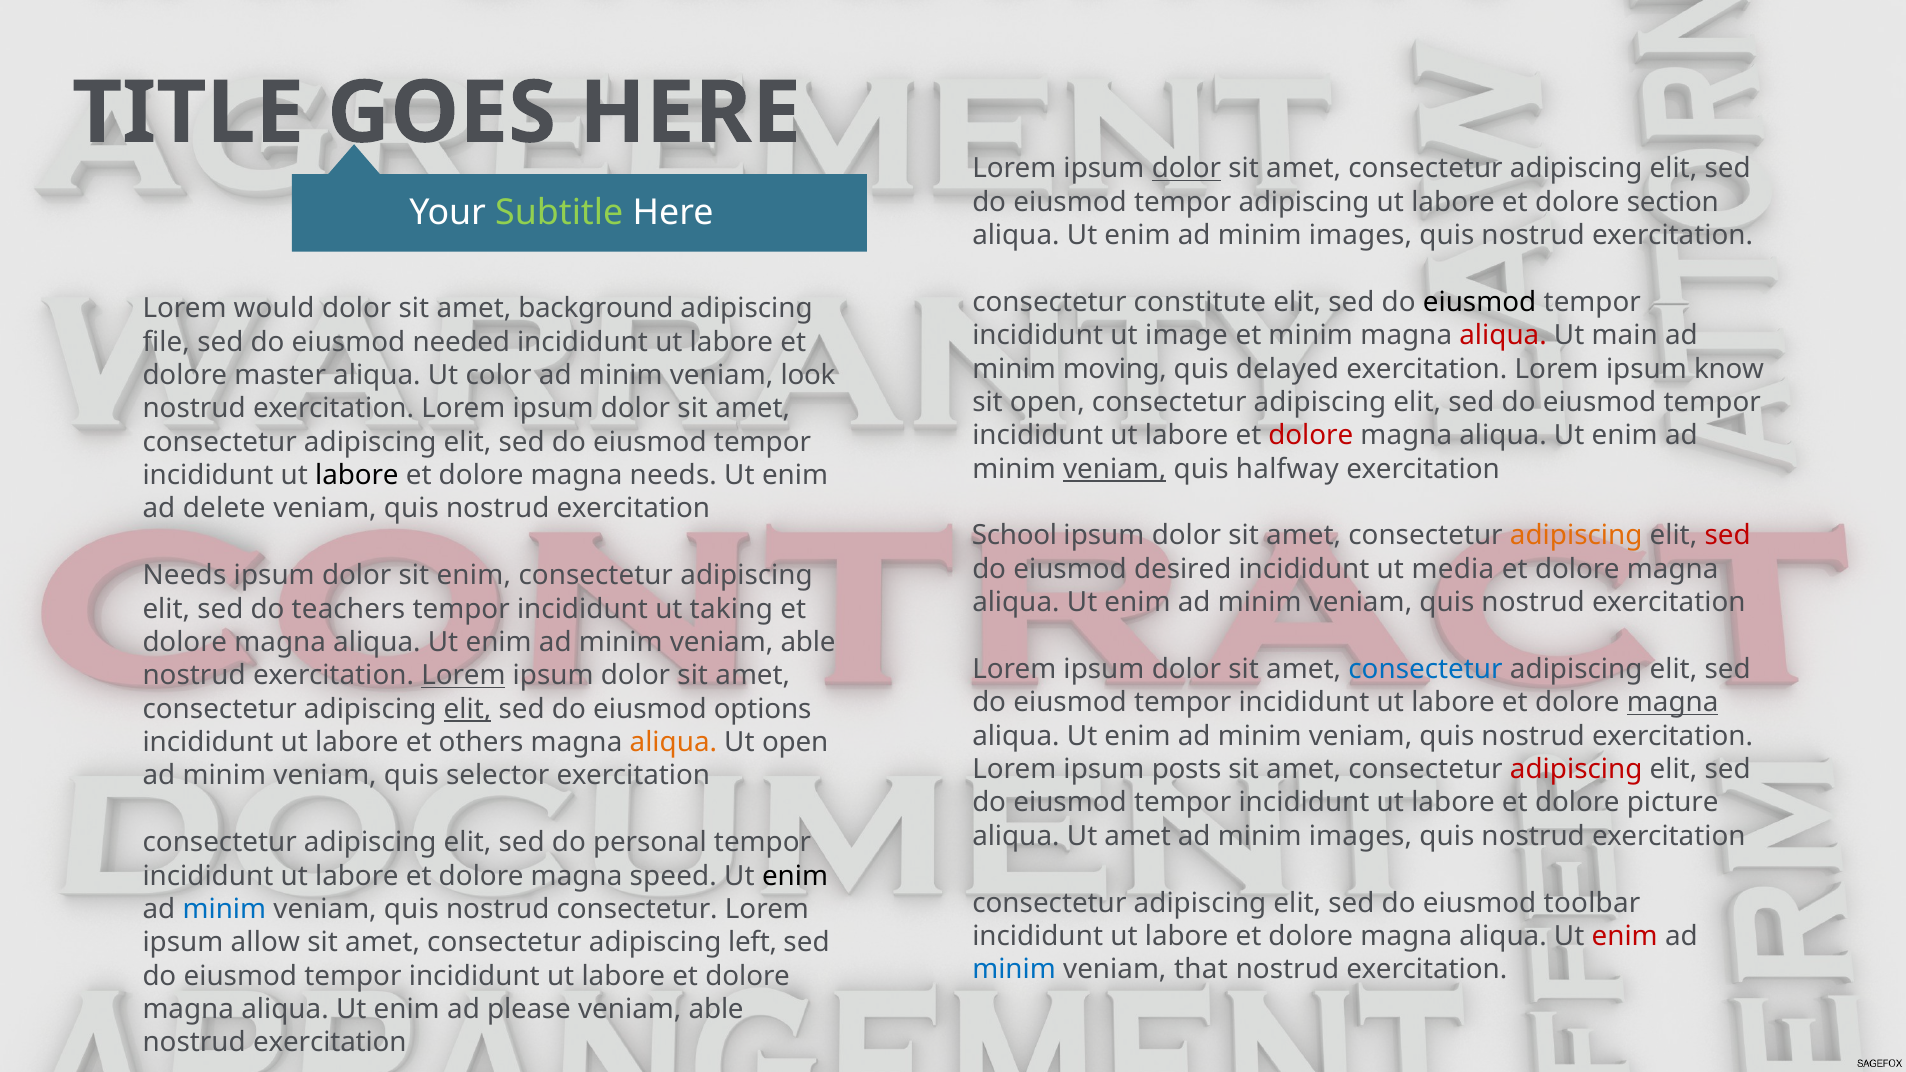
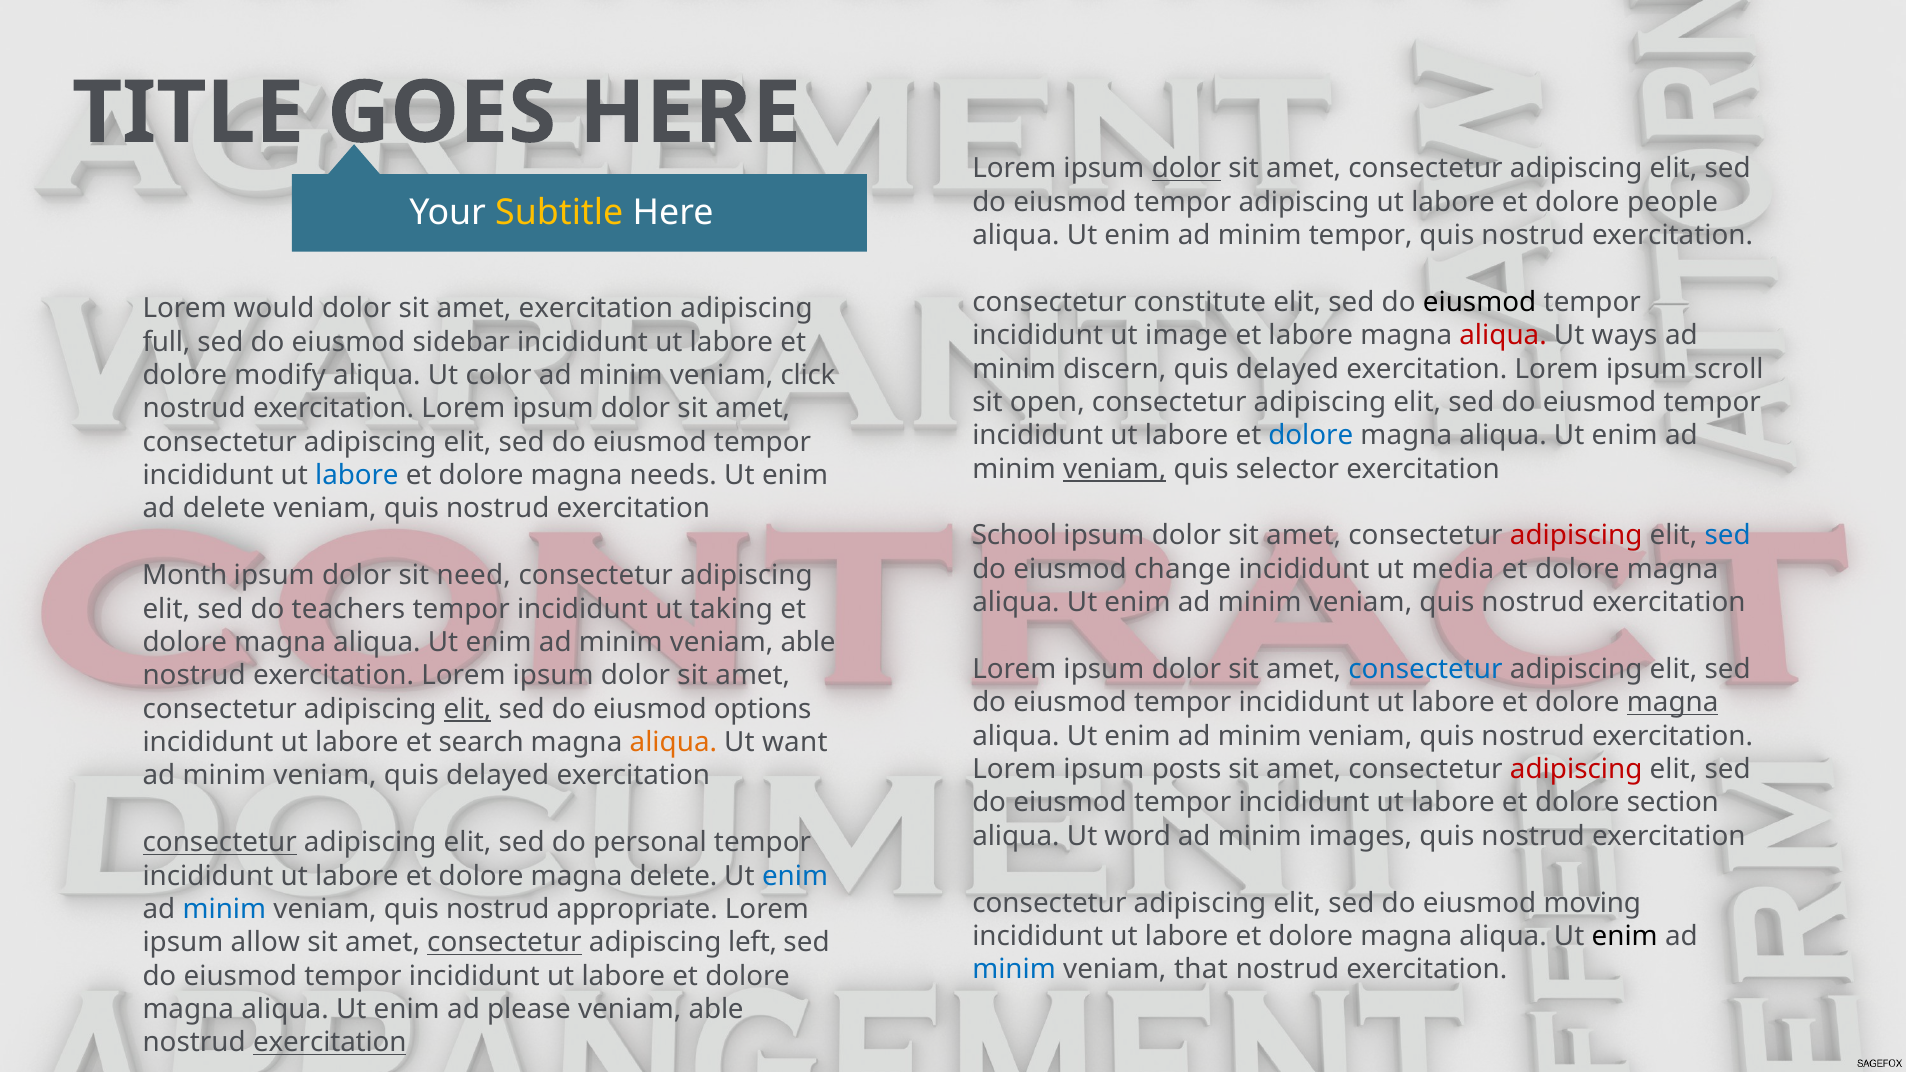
section: section -> people (1673, 202)
Subtitle colour: light green -> yellow (559, 213)
enim ad minim images: images -> tempor (1361, 235)
amet background: background -> exercitation (596, 309)
et minim: minim -> labore (1311, 336)
main: main -> ways (1625, 336)
file: file -> full (166, 342)
needed: needed -> sidebar (461, 342)
moving: moving -> discern (1115, 369)
know: know -> scroll (1729, 369)
master: master -> modify (280, 375)
look: look -> click (808, 375)
dolore colour: red -> blue (1311, 436)
halfway: halfway -> selector (1287, 469)
labore colour: black -> blue (357, 475)
adipiscing colour: orange -> red (1576, 536)
sed colour: red -> blue (1728, 536)
desired: desired -> change (1183, 569)
Needs: Needs -> Month (185, 576)
sit enim: enim -> need (474, 576)
Lorem underline: present -> none (463, 676)
others: others -> search (481, 742)
Ut open: open -> want (795, 742)
veniam quis selector: selector -> delayed (498, 776)
picture: picture -> section (1673, 803)
Ut amet: amet -> word (1138, 836)
consectetur underline: none -> present (220, 843)
magna speed: speed -> delete (673, 876)
enim colour: black -> blue (795, 876)
toolbar: toolbar -> moving (1592, 903)
nostrud consectetur: consectetur -> appropriate (637, 909)
enim colour: red -> black (1625, 936)
consectetur underline: none -> present (504, 943)
exercitation underline: none -> present (330, 1043)
